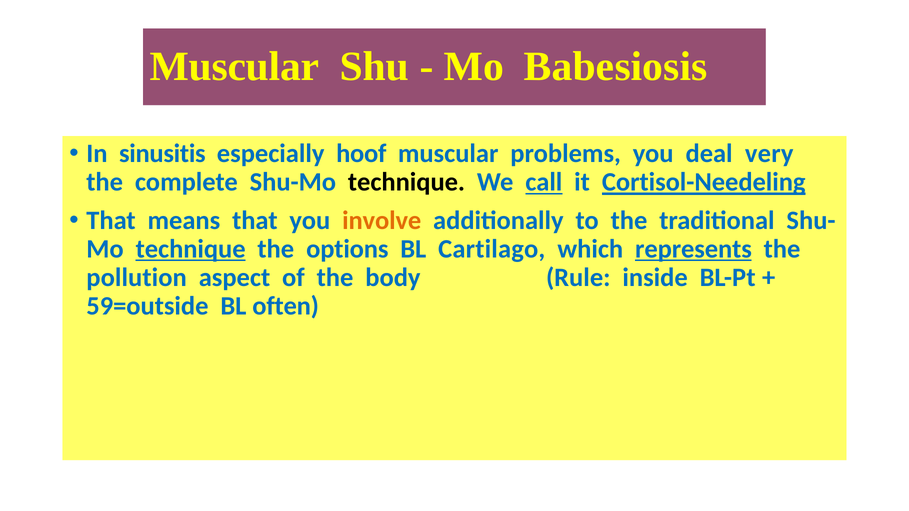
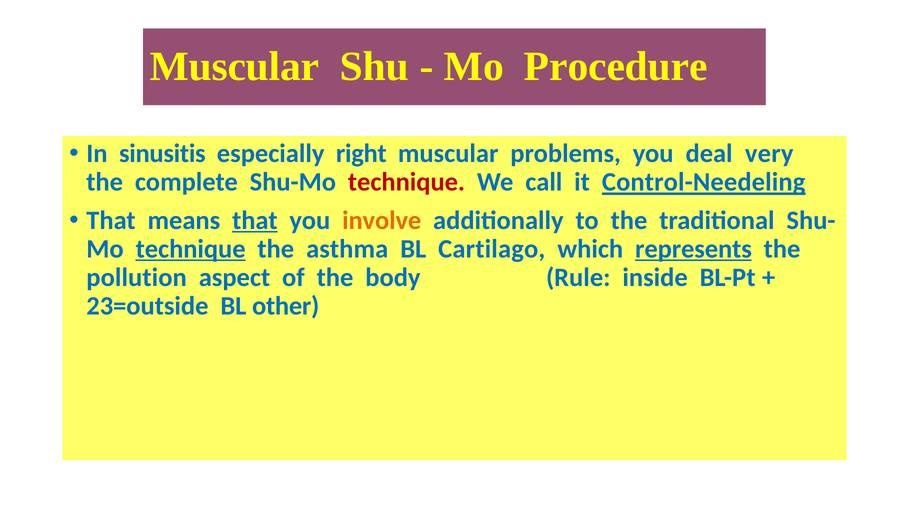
Babesiosis: Babesiosis -> Procedure (616, 67)
hoof: hoof -> right (361, 154)
technique colour: black -> red (407, 182)
call underline: present -> none (544, 182)
Cortisol-Needeling: Cortisol-Needeling -> Control-Needeling (704, 182)
that underline: none -> present (255, 220)
options: options -> asthma (347, 249)
59=outside: 59=outside -> 23=outside (147, 306)
often: often -> other (286, 306)
